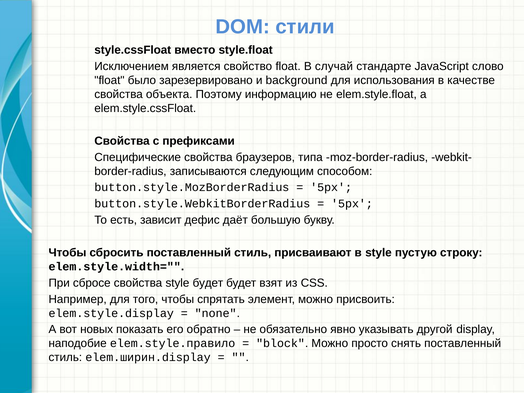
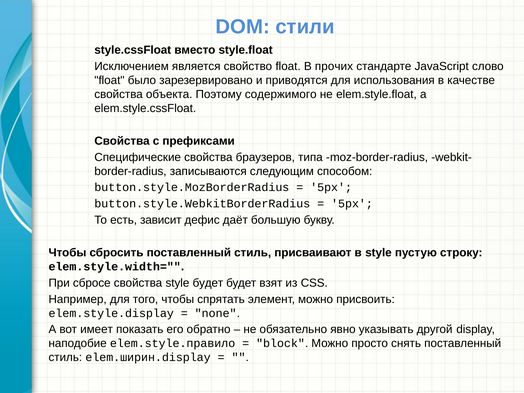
случай: случай -> прочих (334, 66)
background: background -> приводятся (297, 80)
информацию: информацию -> содержимого (281, 94)
новых: новых -> имеет (97, 329)
